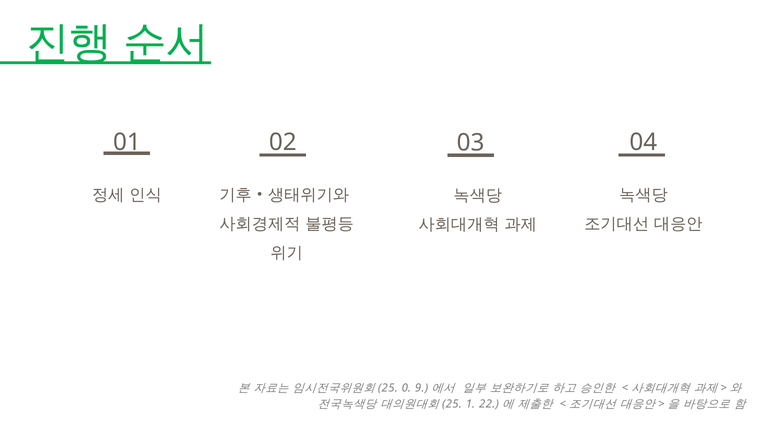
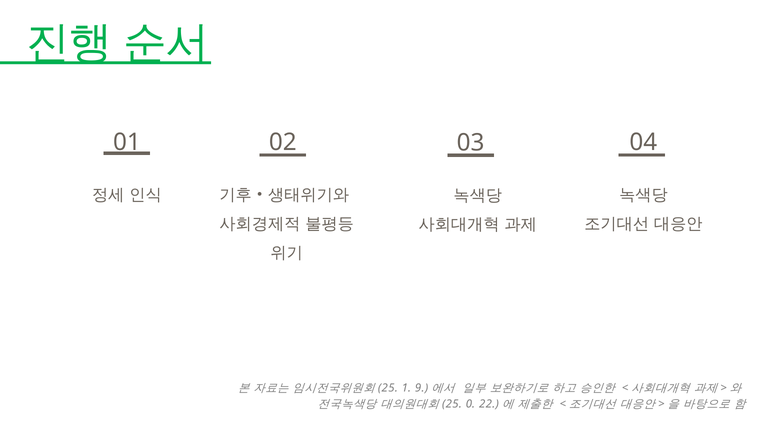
0: 0 -> 1 (406, 388)
1: 1 -> 0 (470, 404)
